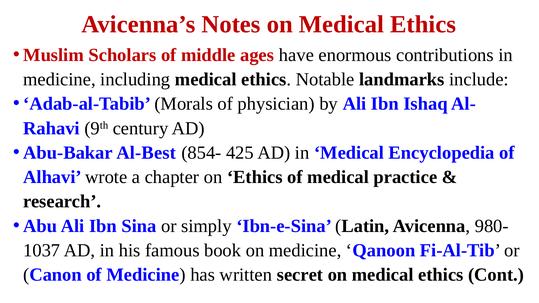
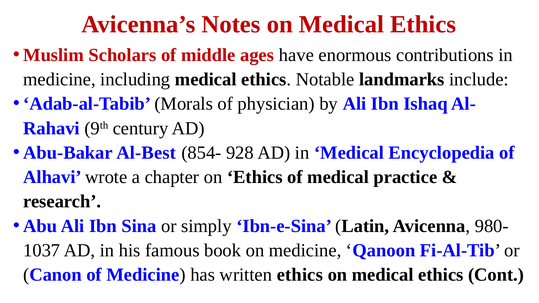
425: 425 -> 928 (240, 153)
written secret: secret -> ethics (300, 275)
